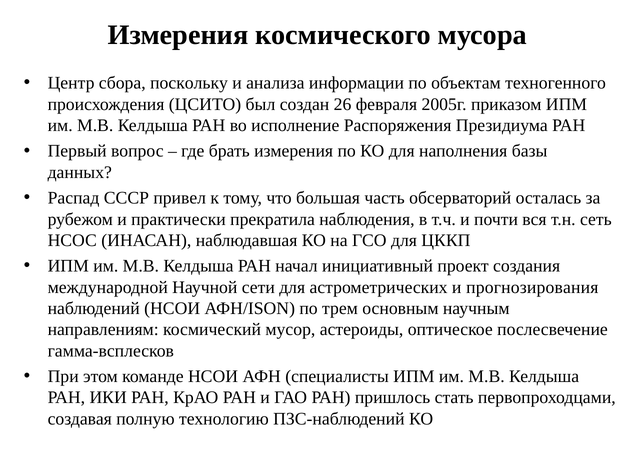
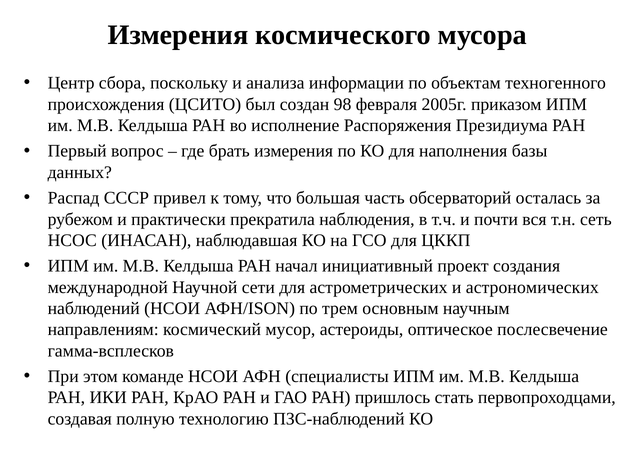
26: 26 -> 98 (343, 104)
прогнозирования: прогнозирования -> астрономических (532, 287)
